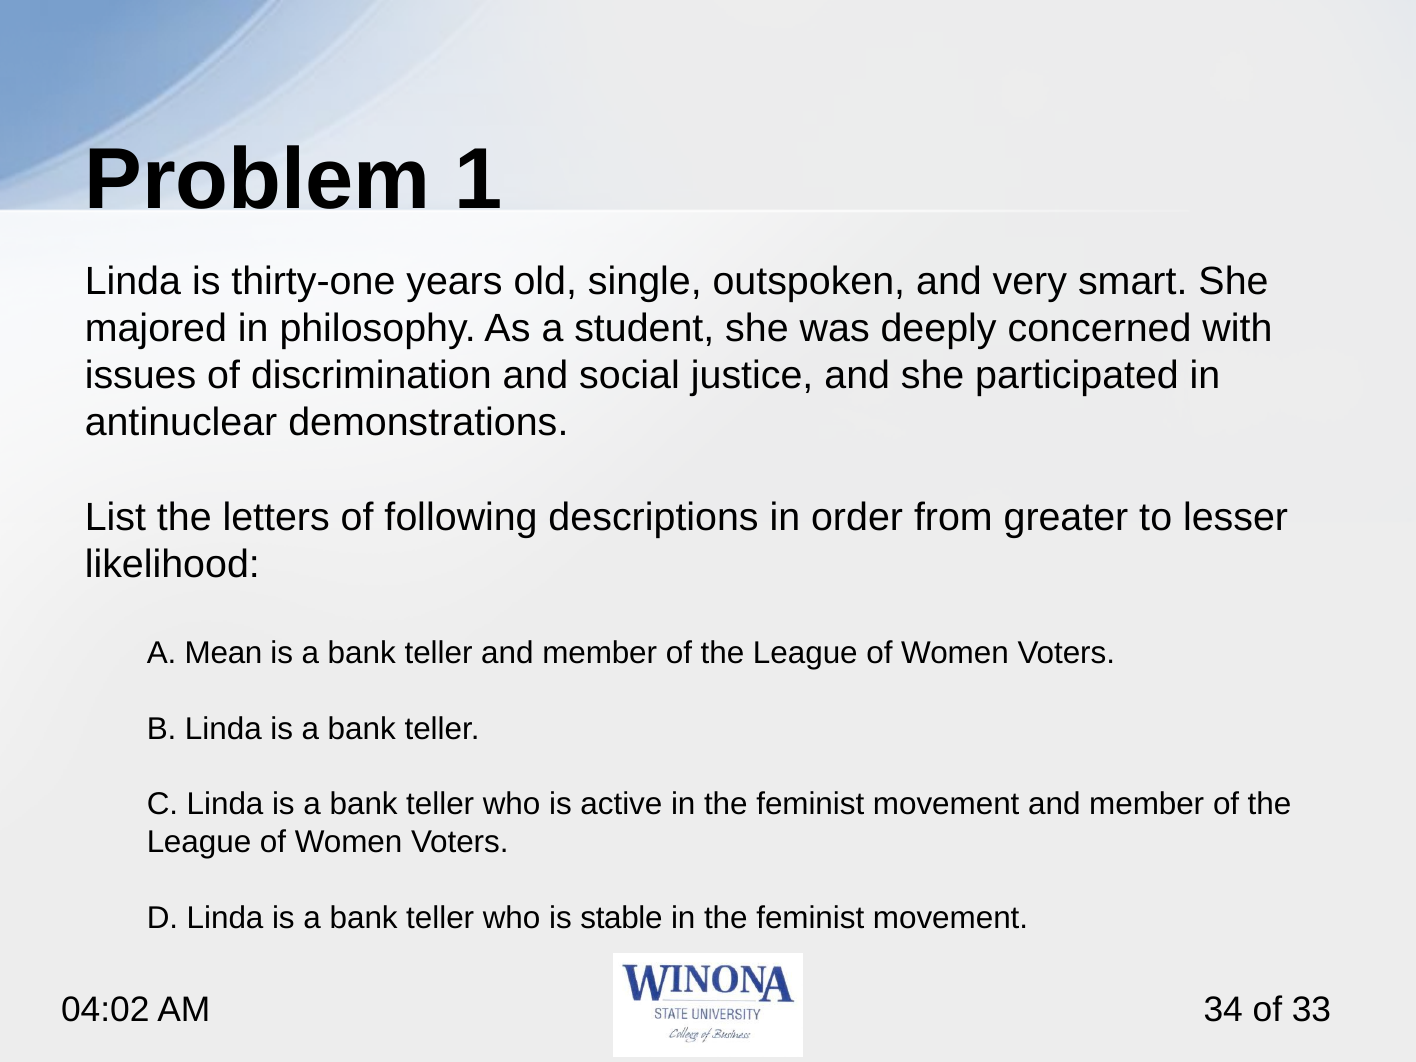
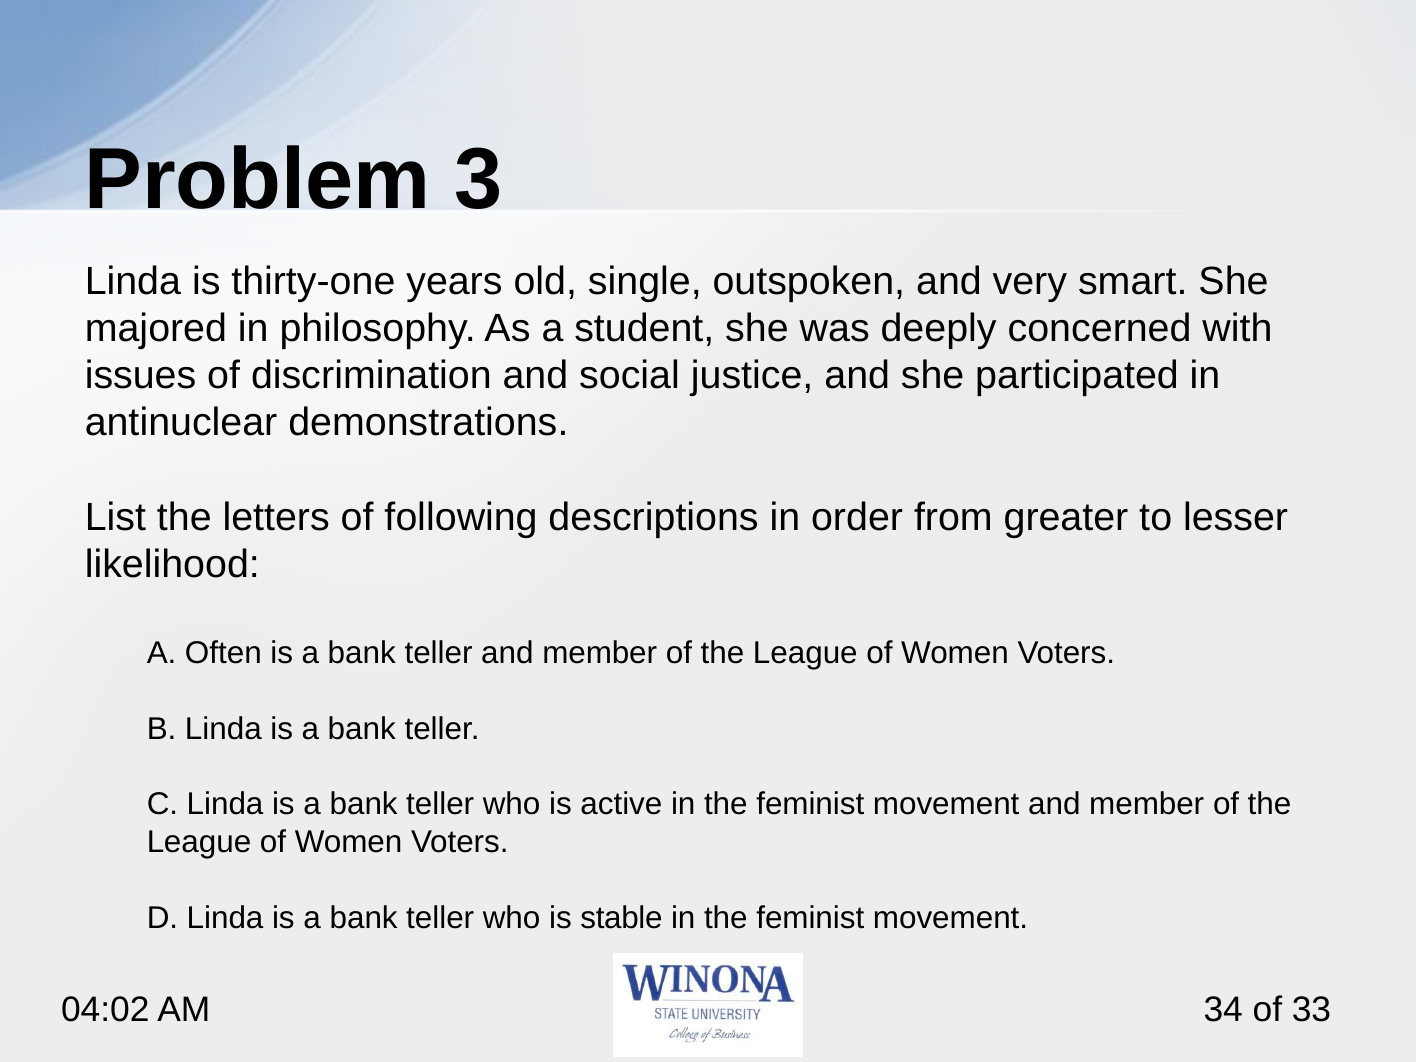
1: 1 -> 3 (479, 180)
Mean: Mean -> Often (223, 654)
